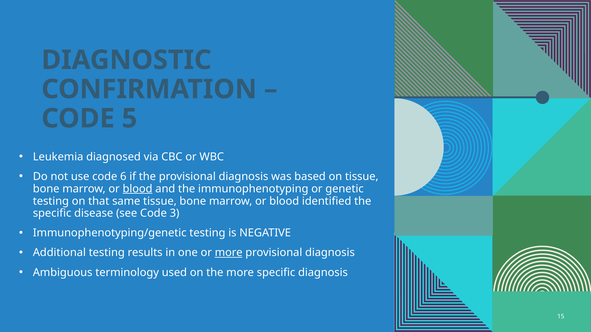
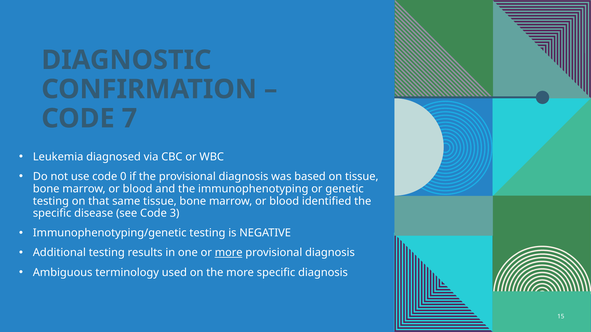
5: 5 -> 7 (129, 119)
6: 6 -> 0 (123, 177)
blood underline: present -> none (138, 189)
